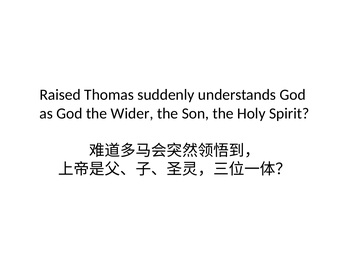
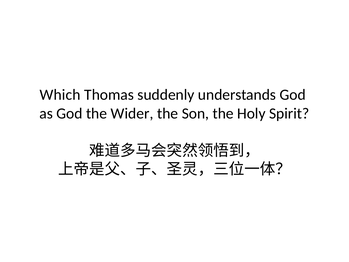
Raised: Raised -> Which (60, 95)
